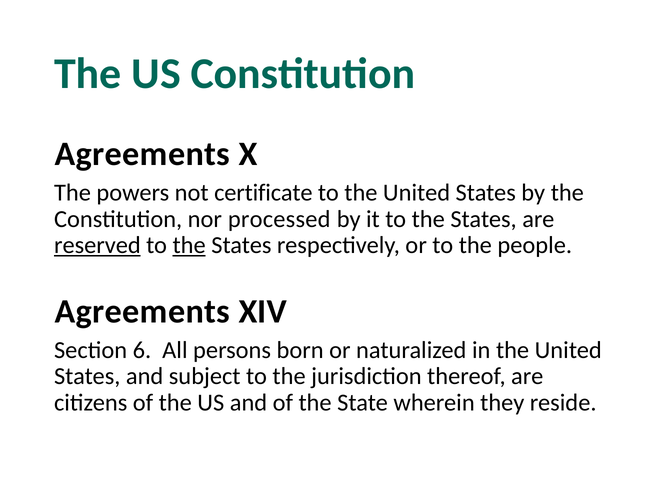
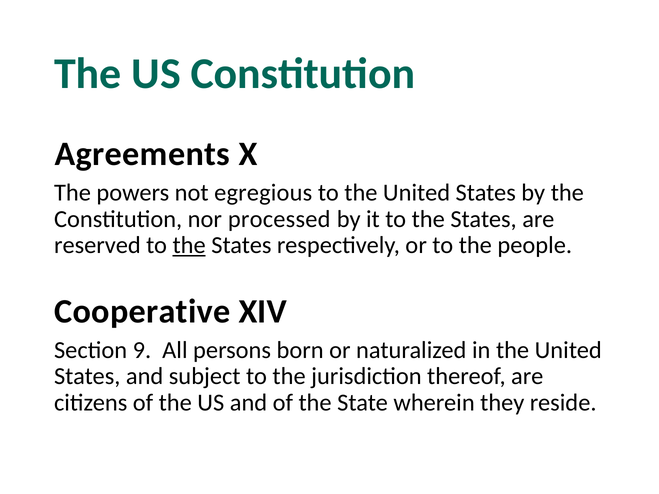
certificate: certificate -> egregious (263, 193)
reserved underline: present -> none (97, 246)
Agreements: Agreements -> Cooperative (142, 312)
6: 6 -> 9 (142, 350)
